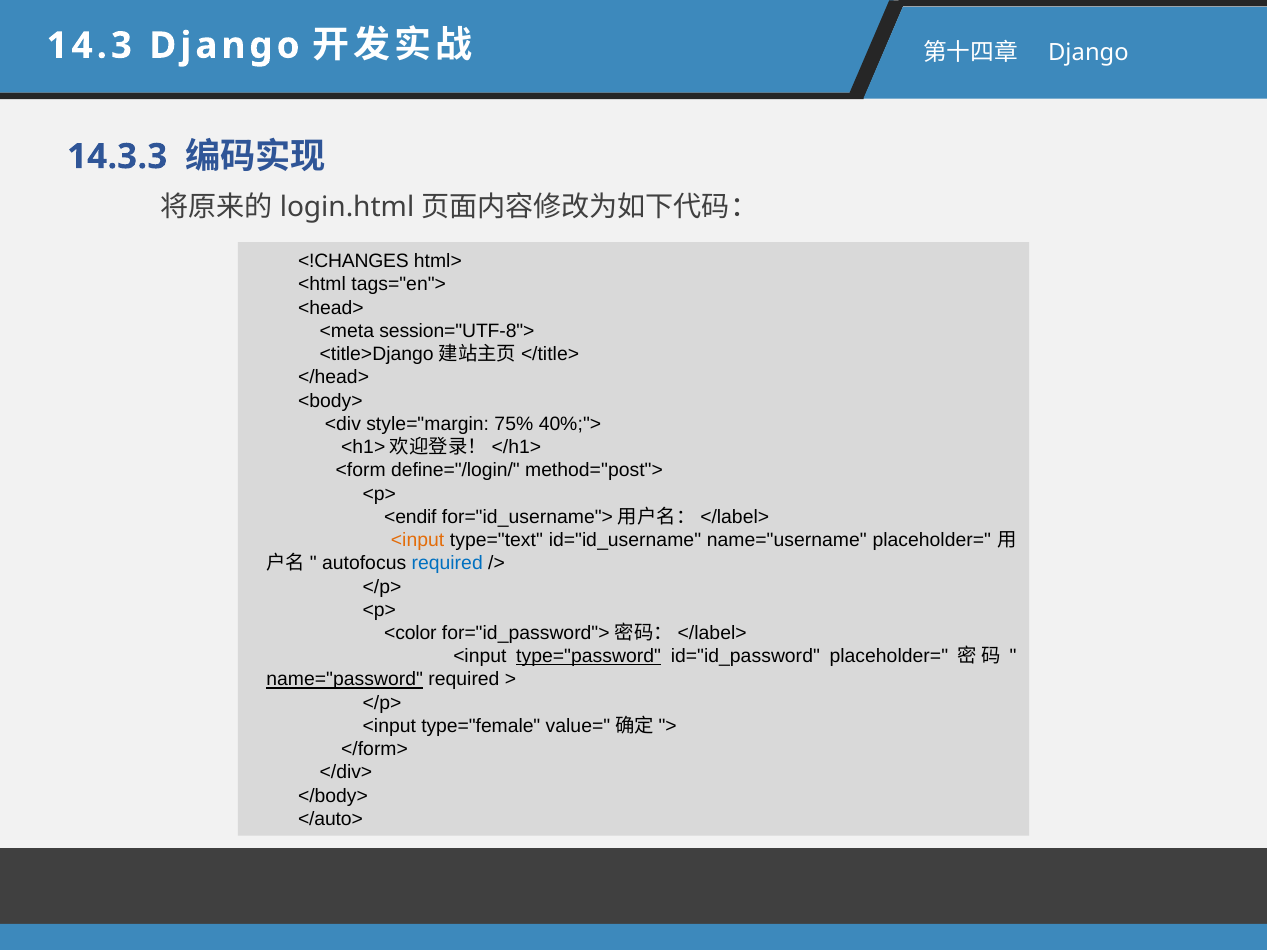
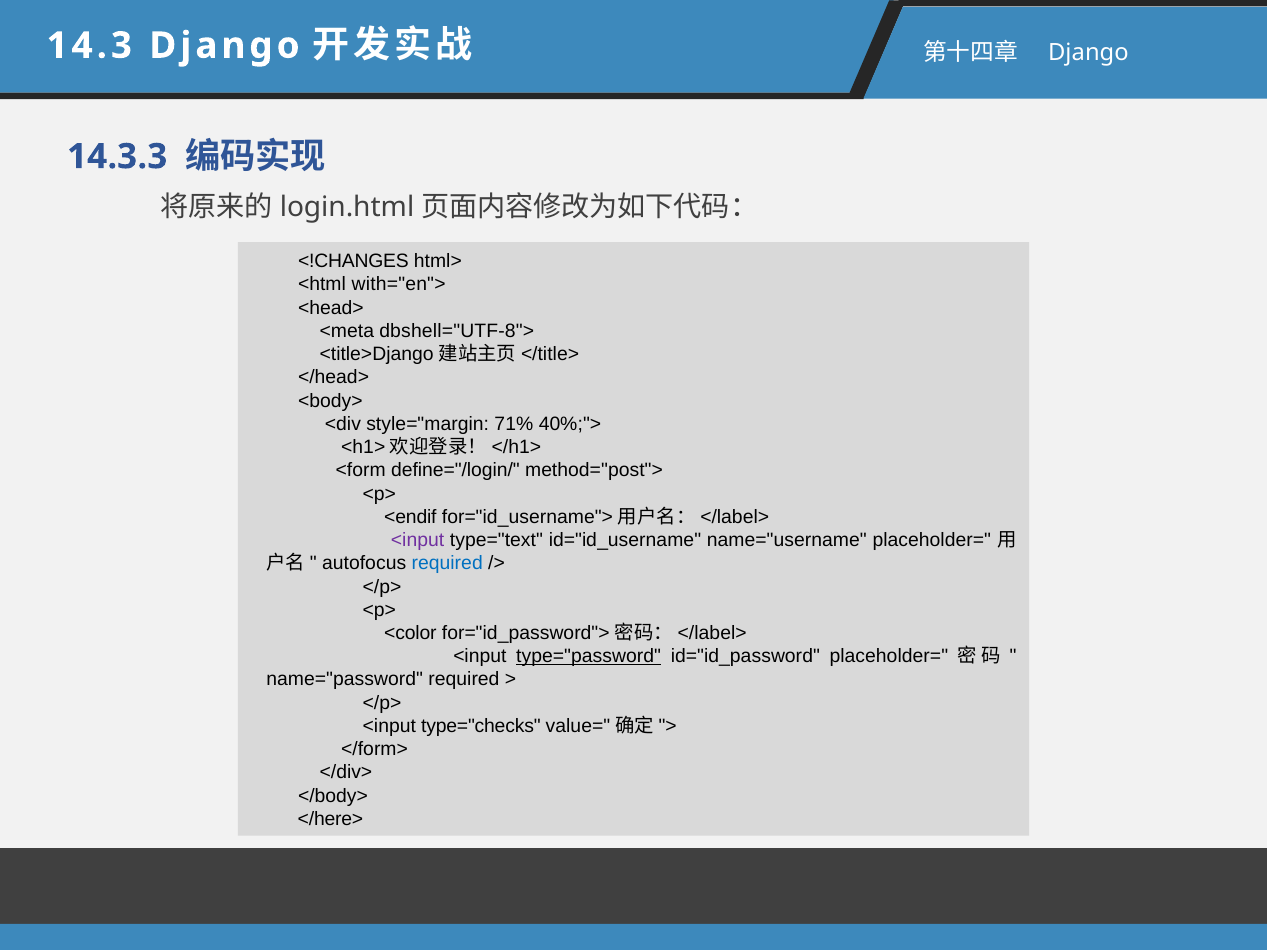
tags="en">: tags="en"> -> with="en"> (399, 285)
session="UTF-8">: session="UTF-8"> -> dbshell="UTF-8"> (457, 331)
75%: 75% -> 71% (514, 424)
<input colour: orange -> purple (418, 540)
name="password underline: present -> none (345, 680)
type="female: type="female -> type="checks (481, 726)
</auto>: </auto> -> </here> (330, 819)
